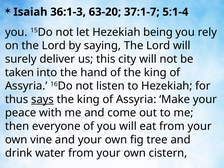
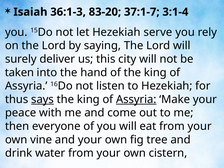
63-20: 63-20 -> 83-20 (105, 12)
5:1-4: 5:1-4 -> 3:1-4 (175, 12)
being: being -> serve (158, 32)
Assyria underline: none -> present (136, 99)
